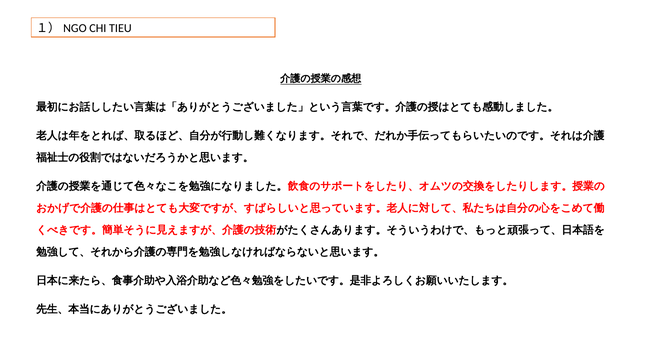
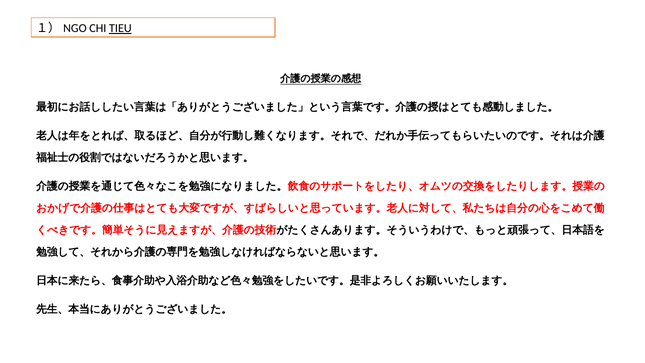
TIEU underline: none -> present (120, 28)
